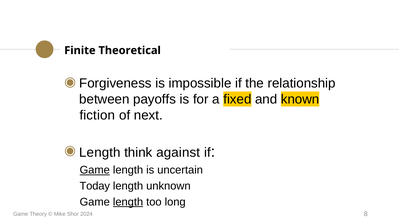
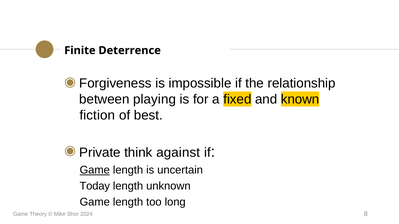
Theoretical: Theoretical -> Deterrence (130, 51)
payoffs: payoffs -> playing (155, 99)
next: next -> best (148, 115)
Length: Length -> Private (100, 153)
length underline: present -> none (128, 202)
